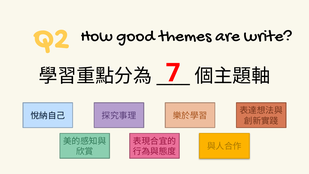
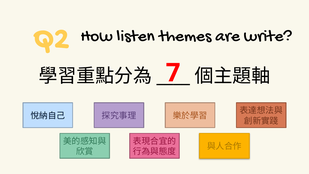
good: good -> listen (136, 35)
